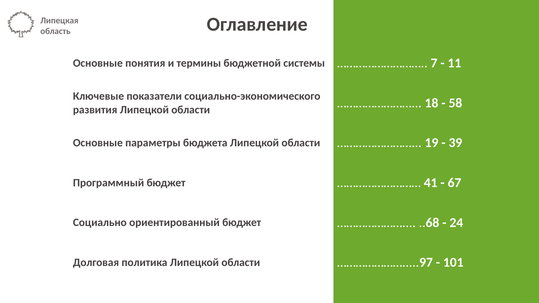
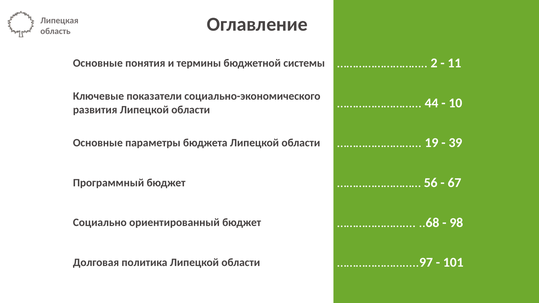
7: 7 -> 2 (434, 63)
18: 18 -> 44 (432, 103)
58: 58 -> 10 (455, 103)
41: 41 -> 56 (431, 183)
24: 24 -> 98 (456, 223)
